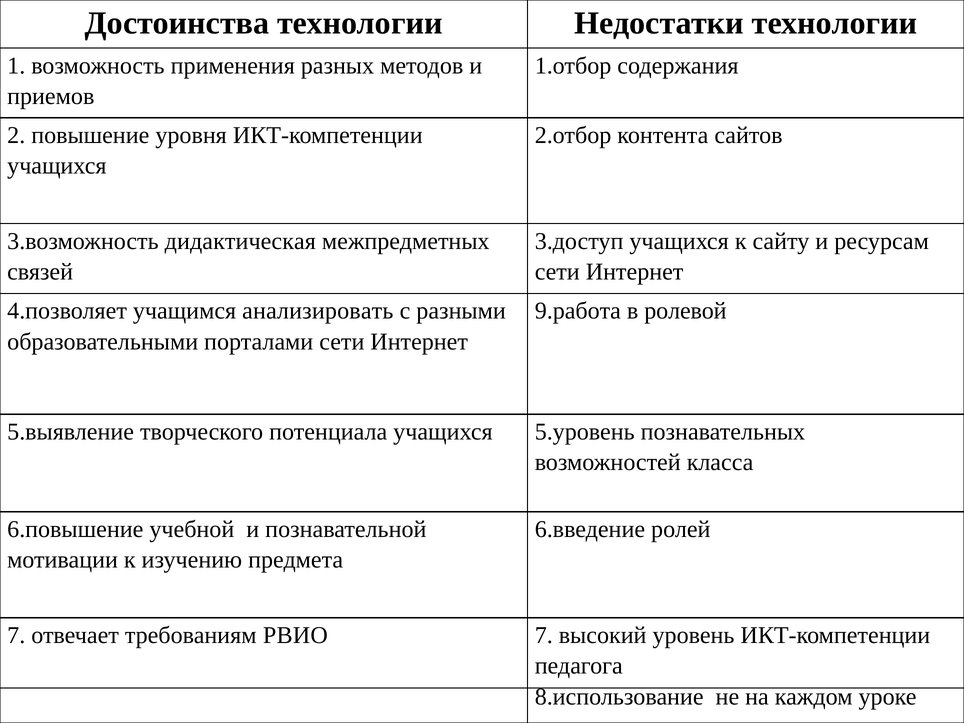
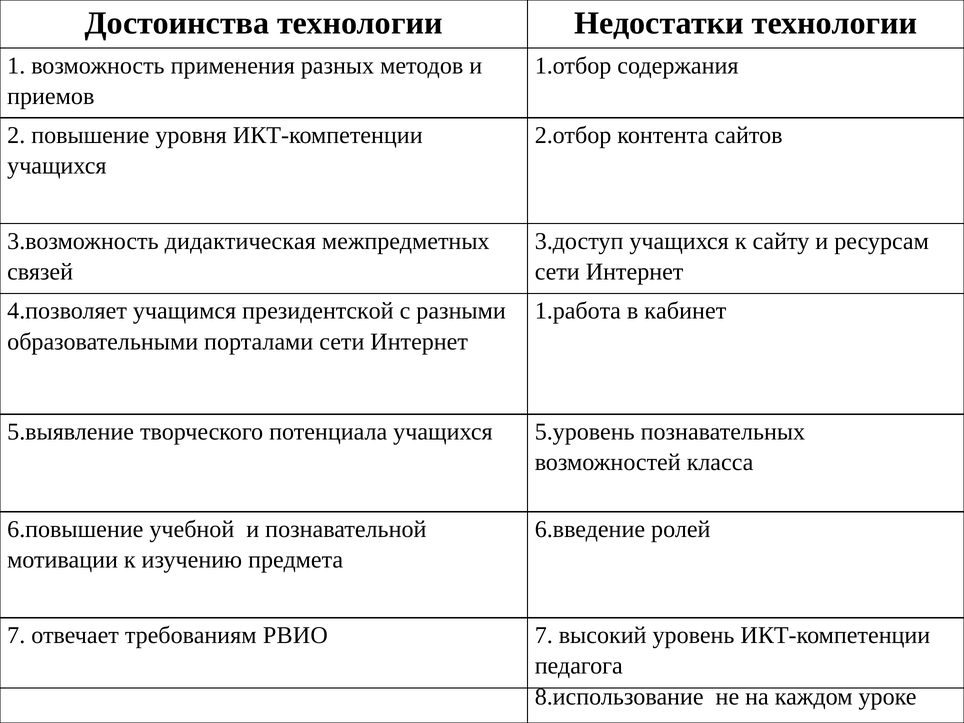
анализировать: анализировать -> президентской (318, 311)
9.работа: 9.работа -> 1.работа (578, 311)
ролевой: ролевой -> кабинет (685, 311)
